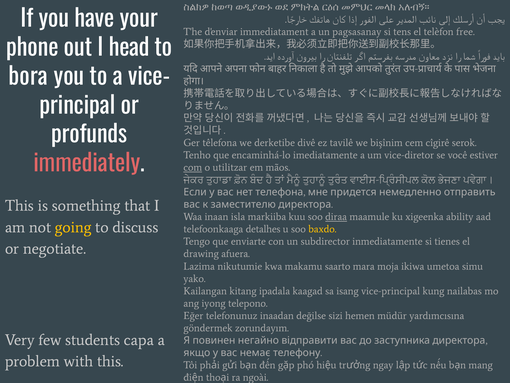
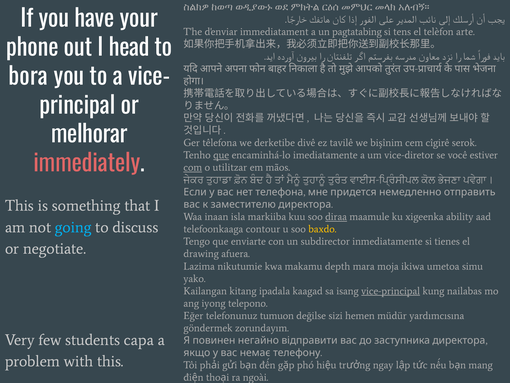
pagsasanay: pagsasanay -> pagtatabing (357, 32)
free: free -> arte (465, 32)
profunds: profunds -> melhorar (89, 135)
que underline: none -> present (221, 155)
going colour: yellow -> light blue (73, 227)
detalhes: detalhes -> contour (263, 229)
saarto: saarto -> depth (338, 266)
vice-principal underline: none -> present (391, 291)
inaadan: inaadan -> tumuon (277, 315)
